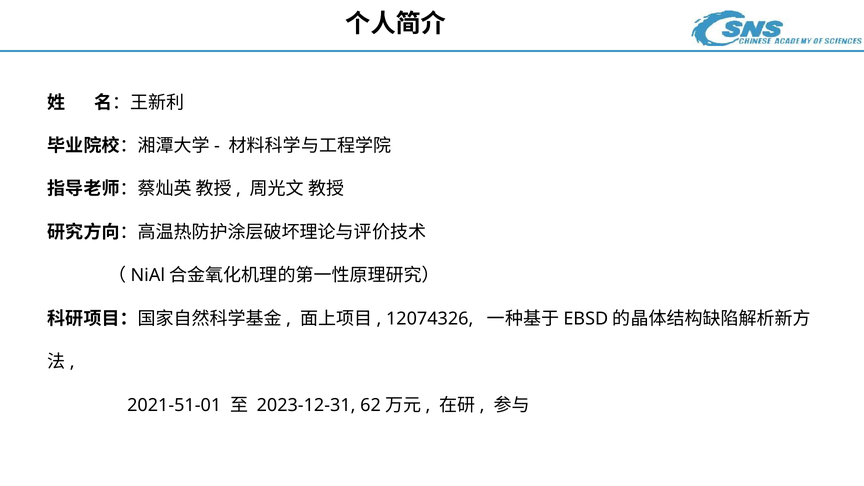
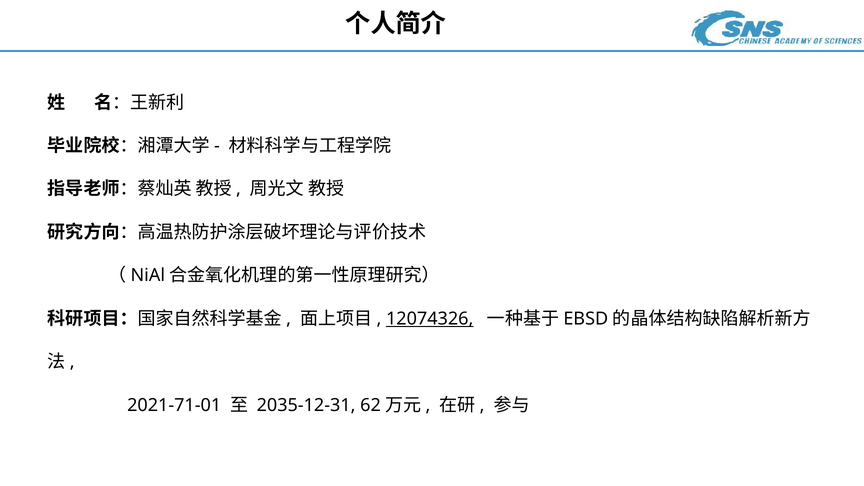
12074326 underline: none -> present (430, 319)
2021-51-01: 2021-51-01 -> 2021-71-01 (174, 405)
2023-12-31: 2023-12-31 -> 2035-12-31 (306, 405)
